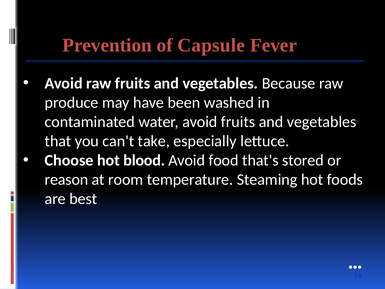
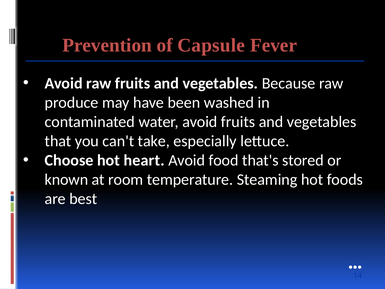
blood: blood -> heart (144, 160)
reason: reason -> known (66, 179)
